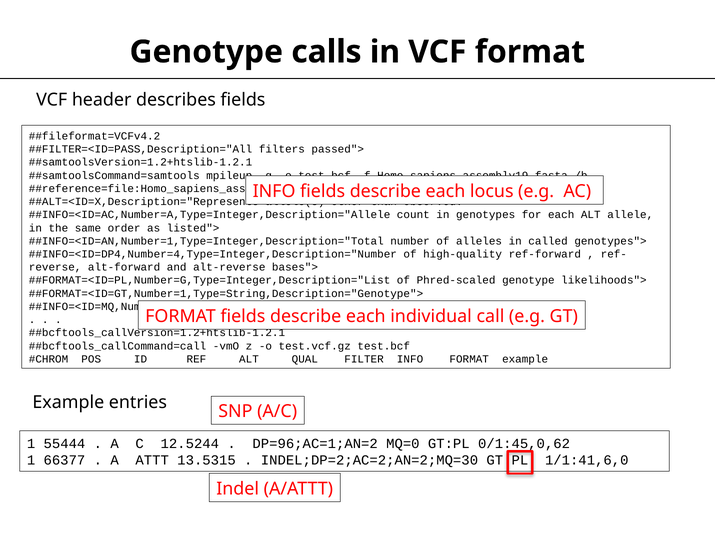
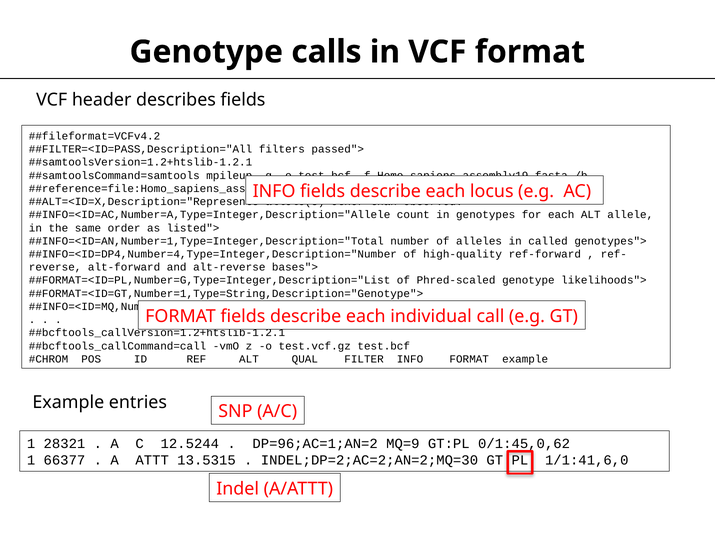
55444: 55444 -> 28321 (64, 444)
MQ=0: MQ=0 -> MQ=9 (403, 444)
